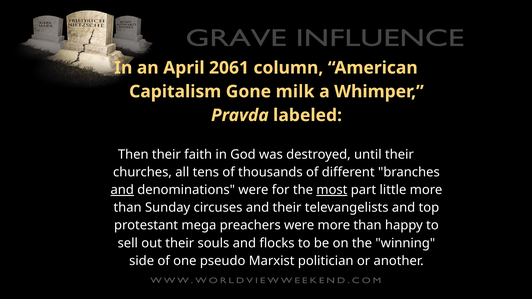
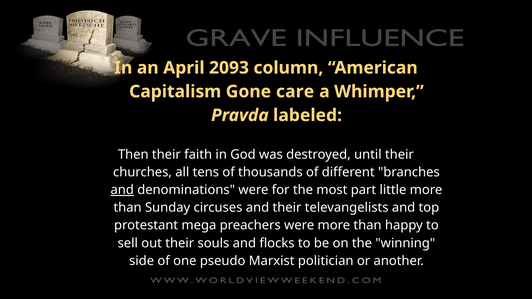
2061: 2061 -> 2093 (229, 68)
milk: milk -> care (295, 92)
most underline: present -> none (332, 190)
